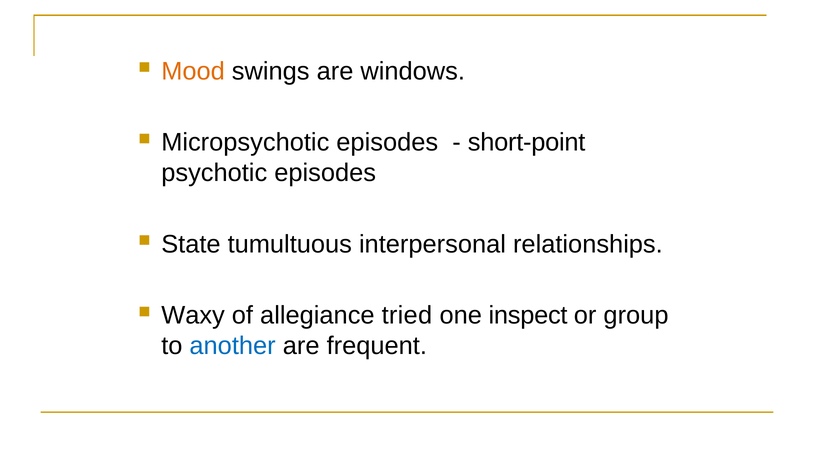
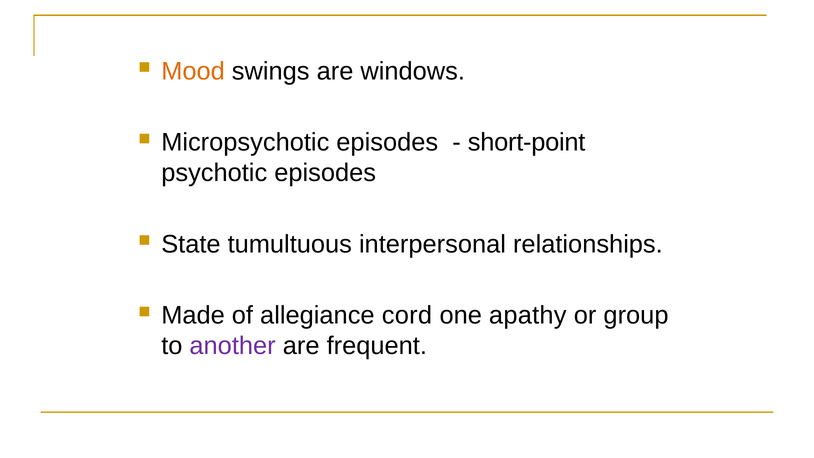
Waxy: Waxy -> Made (193, 315)
tried: tried -> cord (407, 315)
inspect: inspect -> apathy (528, 315)
another colour: blue -> purple (233, 346)
